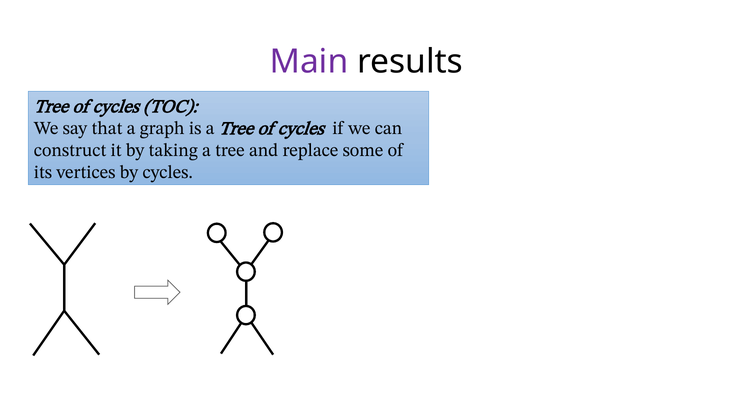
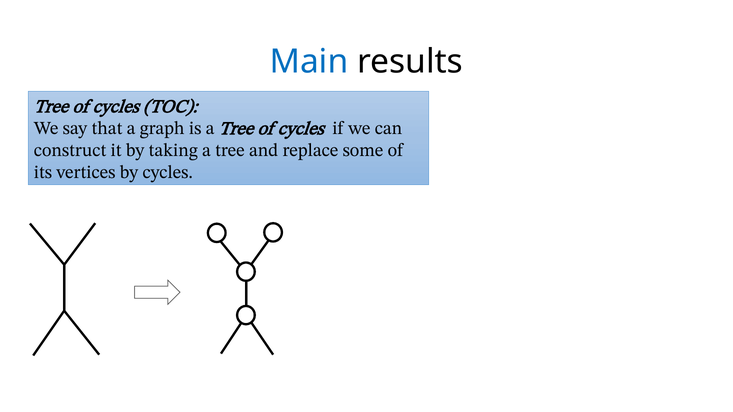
Main colour: purple -> blue (309, 62)
